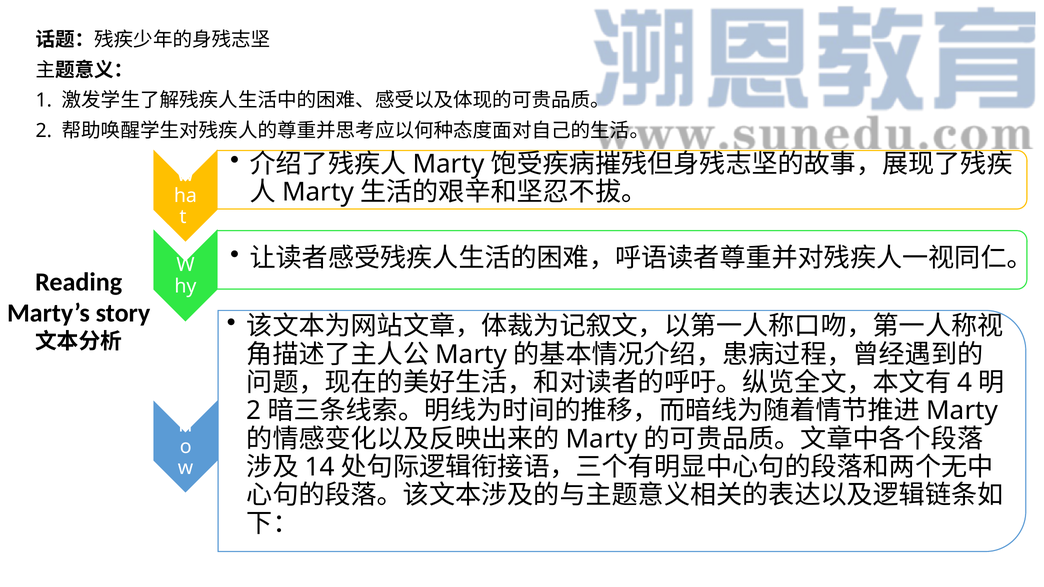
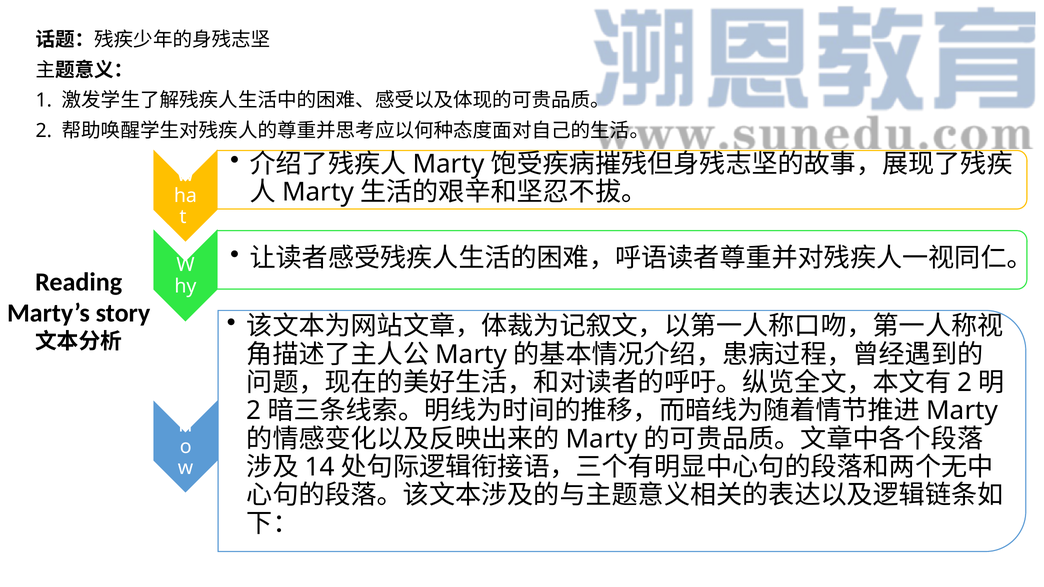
4: 4 -> 2 (965, 383)
